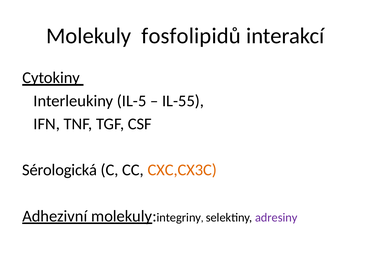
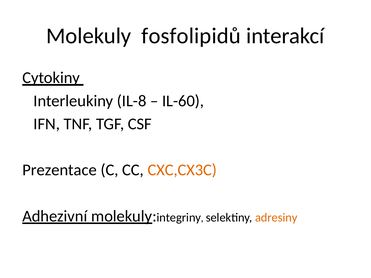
IL-5: IL-5 -> IL-8 (132, 101)
IL-55: IL-55 -> IL-60 (183, 101)
Sérologická: Sérologická -> Prezentace (60, 170)
adresiny colour: purple -> orange (276, 218)
